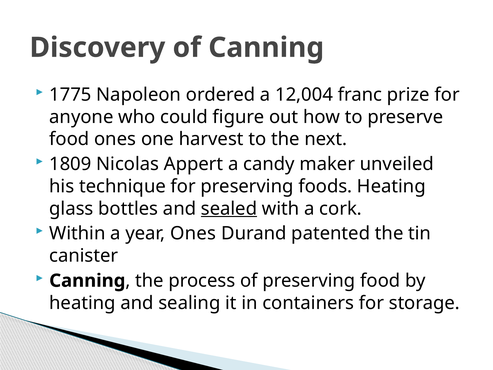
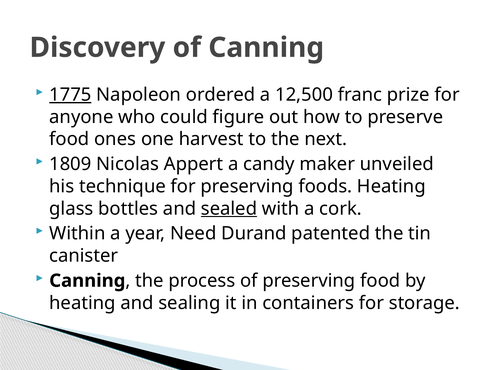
1775 underline: none -> present (70, 95)
12,004: 12,004 -> 12,500 (304, 95)
year Ones: Ones -> Need (193, 233)
